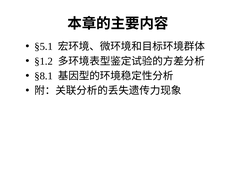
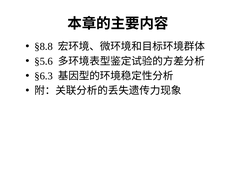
§5.1: §5.1 -> §8.8 (44, 47)
§1.2: §1.2 -> §5.6 (44, 61)
§8.1: §8.1 -> §6.3 (44, 76)
